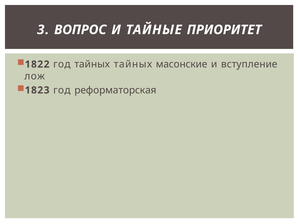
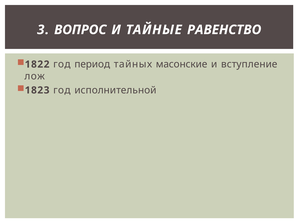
ПРИОРИТЕТ: ПРИОРИТЕТ -> РАВЕНСТВО (224, 30)
год тайных: тайных -> период (92, 64)
реформаторская: реформаторская -> исполнительной (115, 90)
